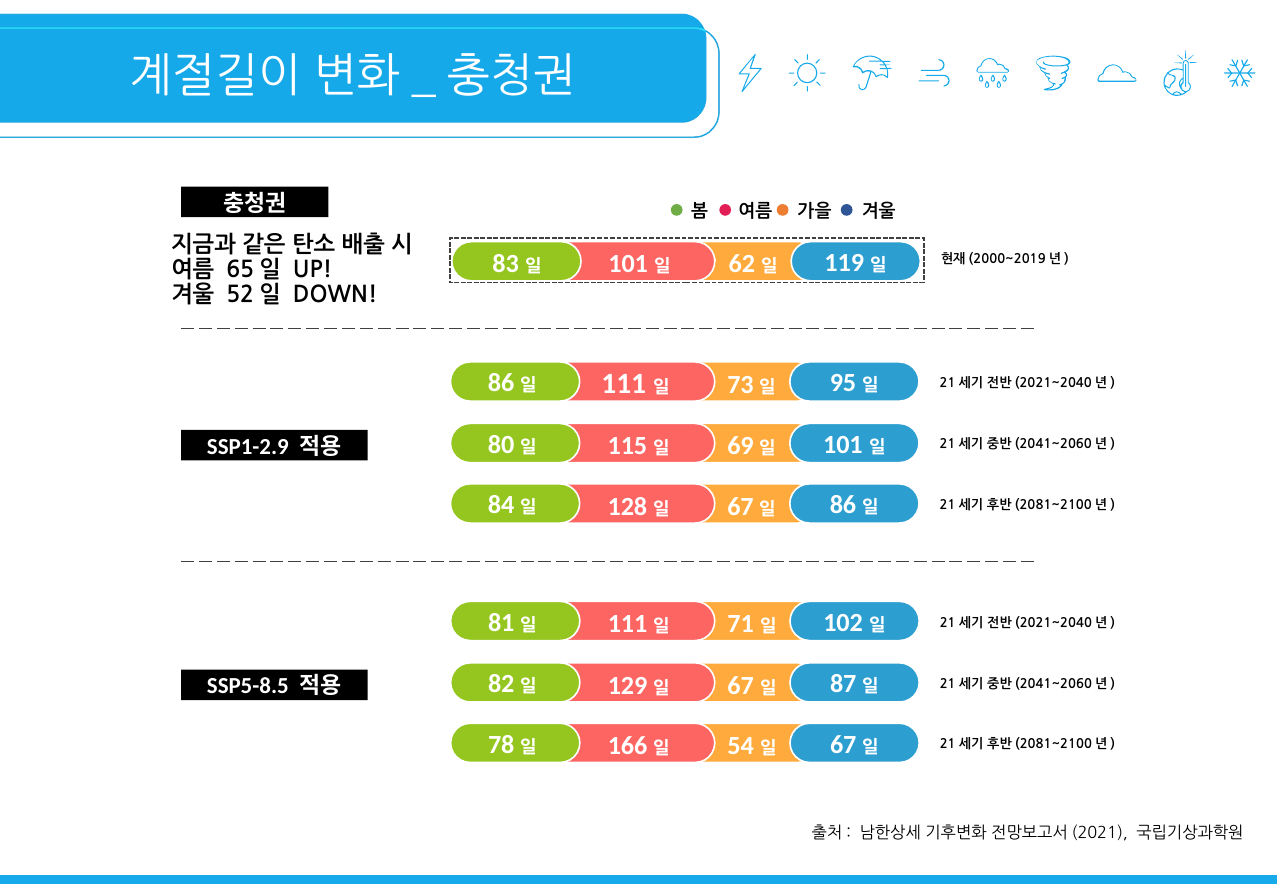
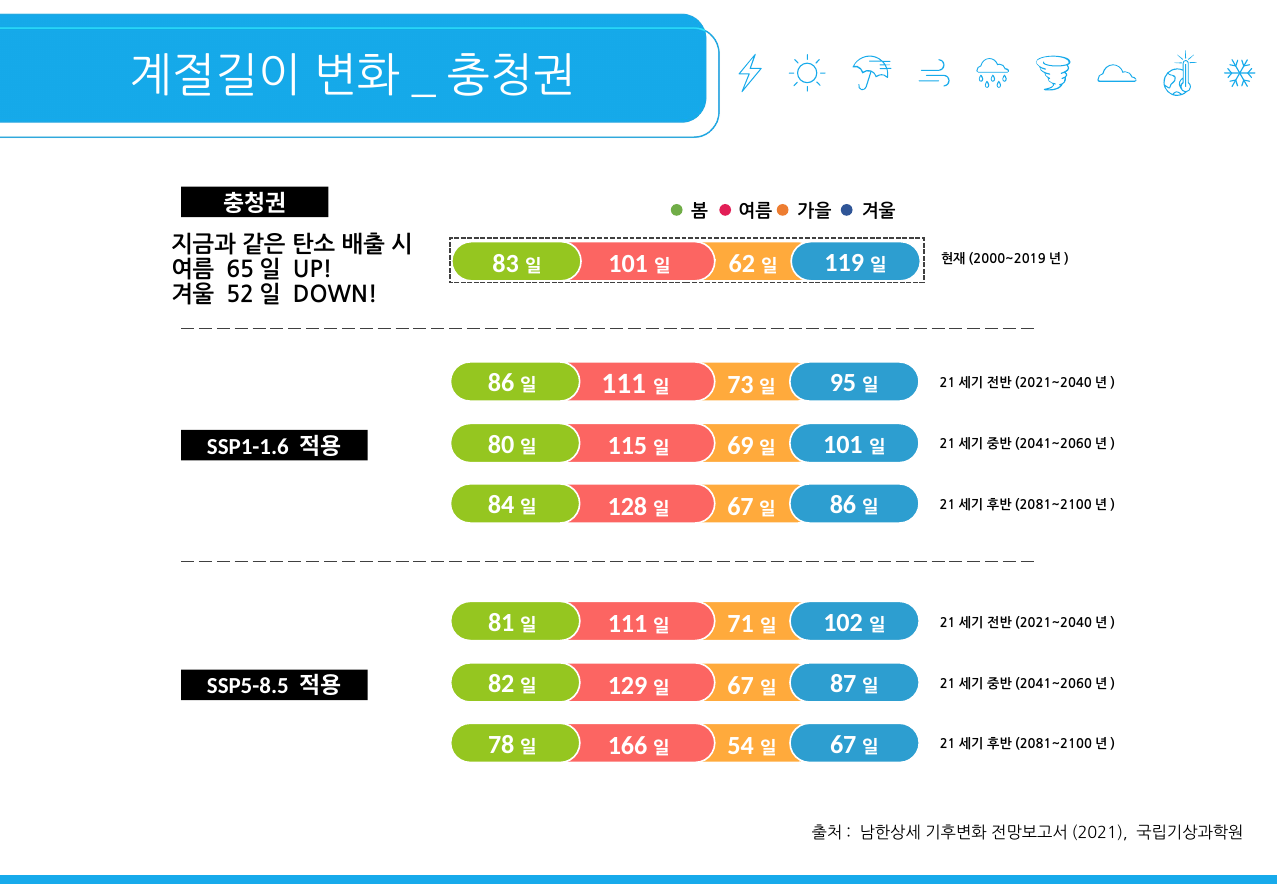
SSP1-2.9: SSP1-2.9 -> SSP1-1.6 (248, 447)
